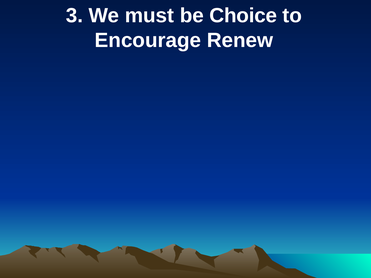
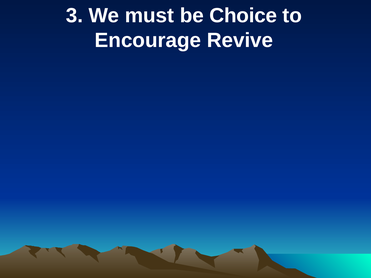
Renew: Renew -> Revive (240, 40)
